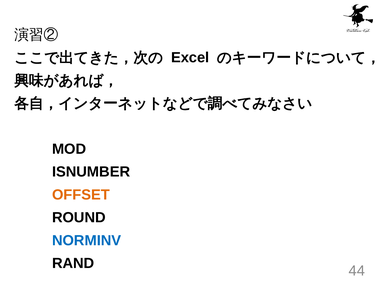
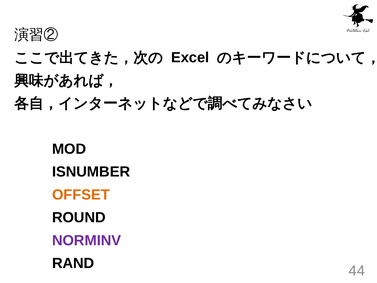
NORMINV colour: blue -> purple (87, 240)
